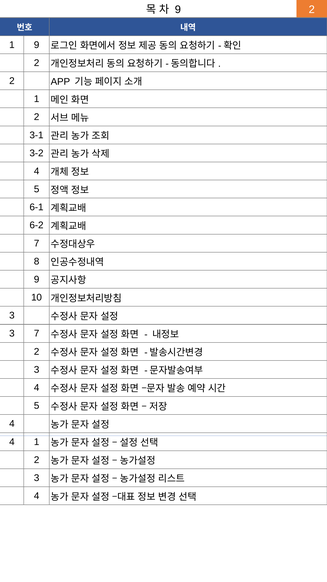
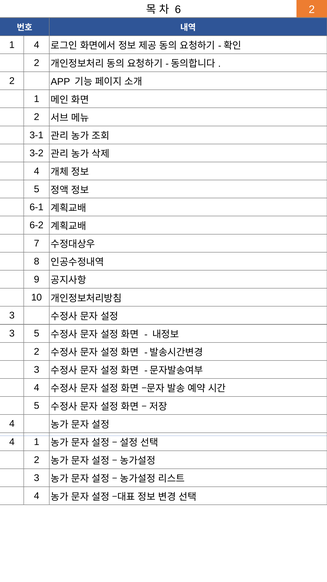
9: 9 -> 6 (178, 9)
1 9: 9 -> 4 (37, 45)
3 7: 7 -> 5 (37, 333)
